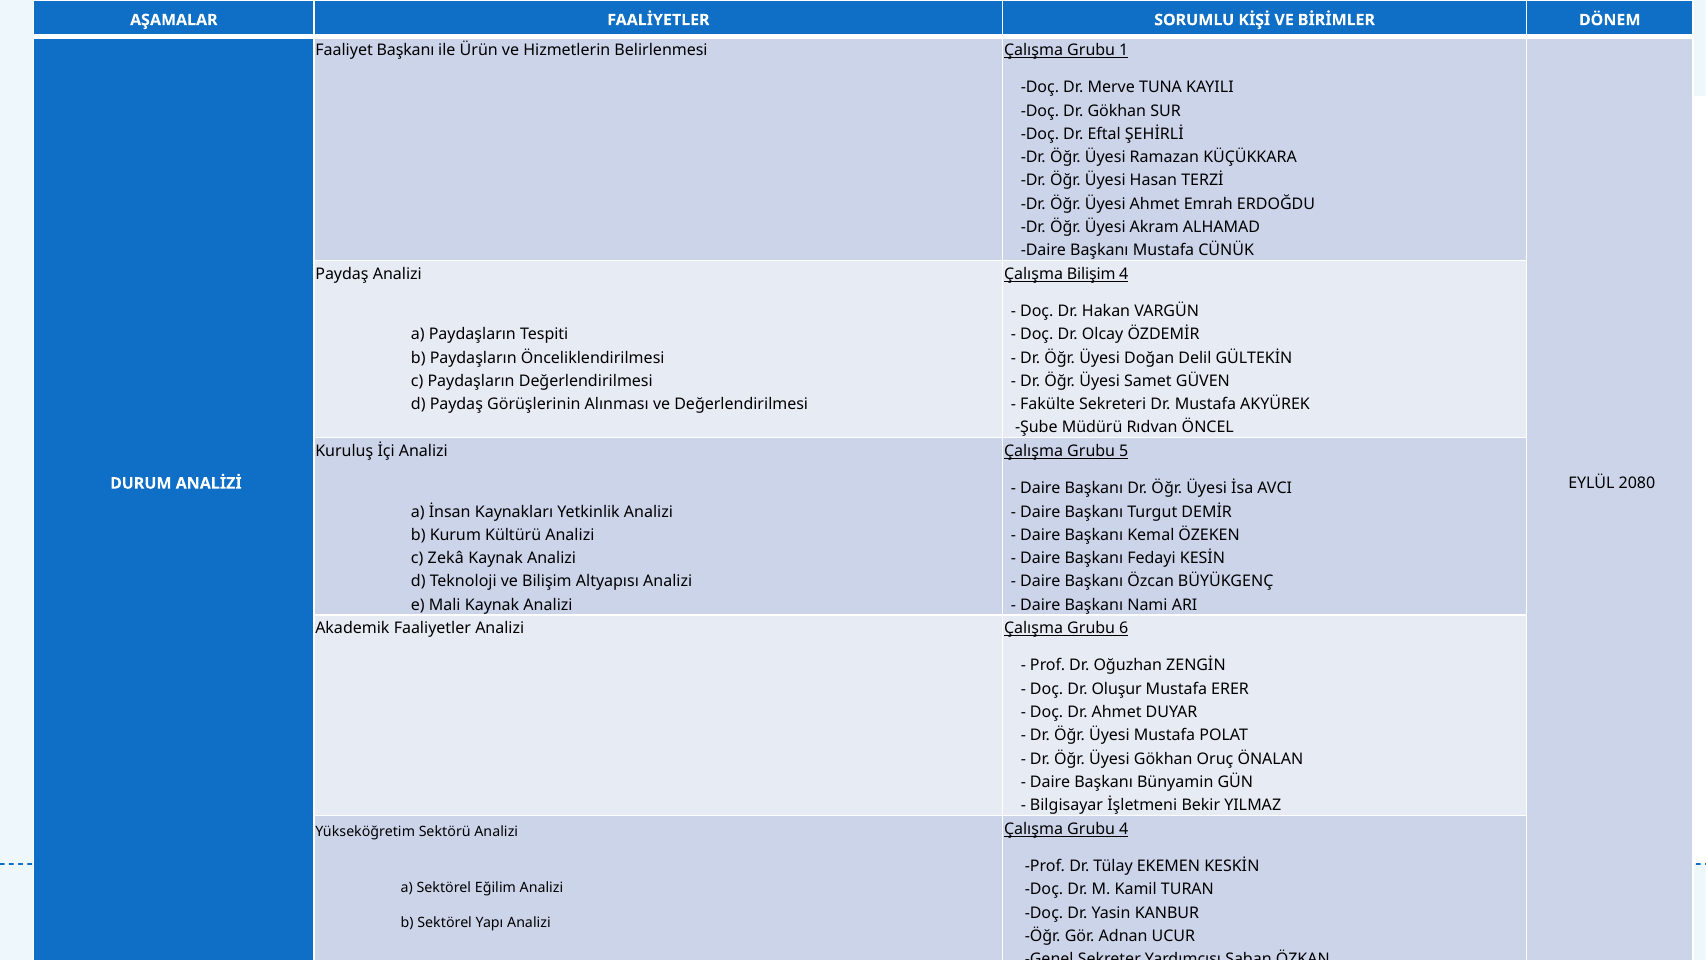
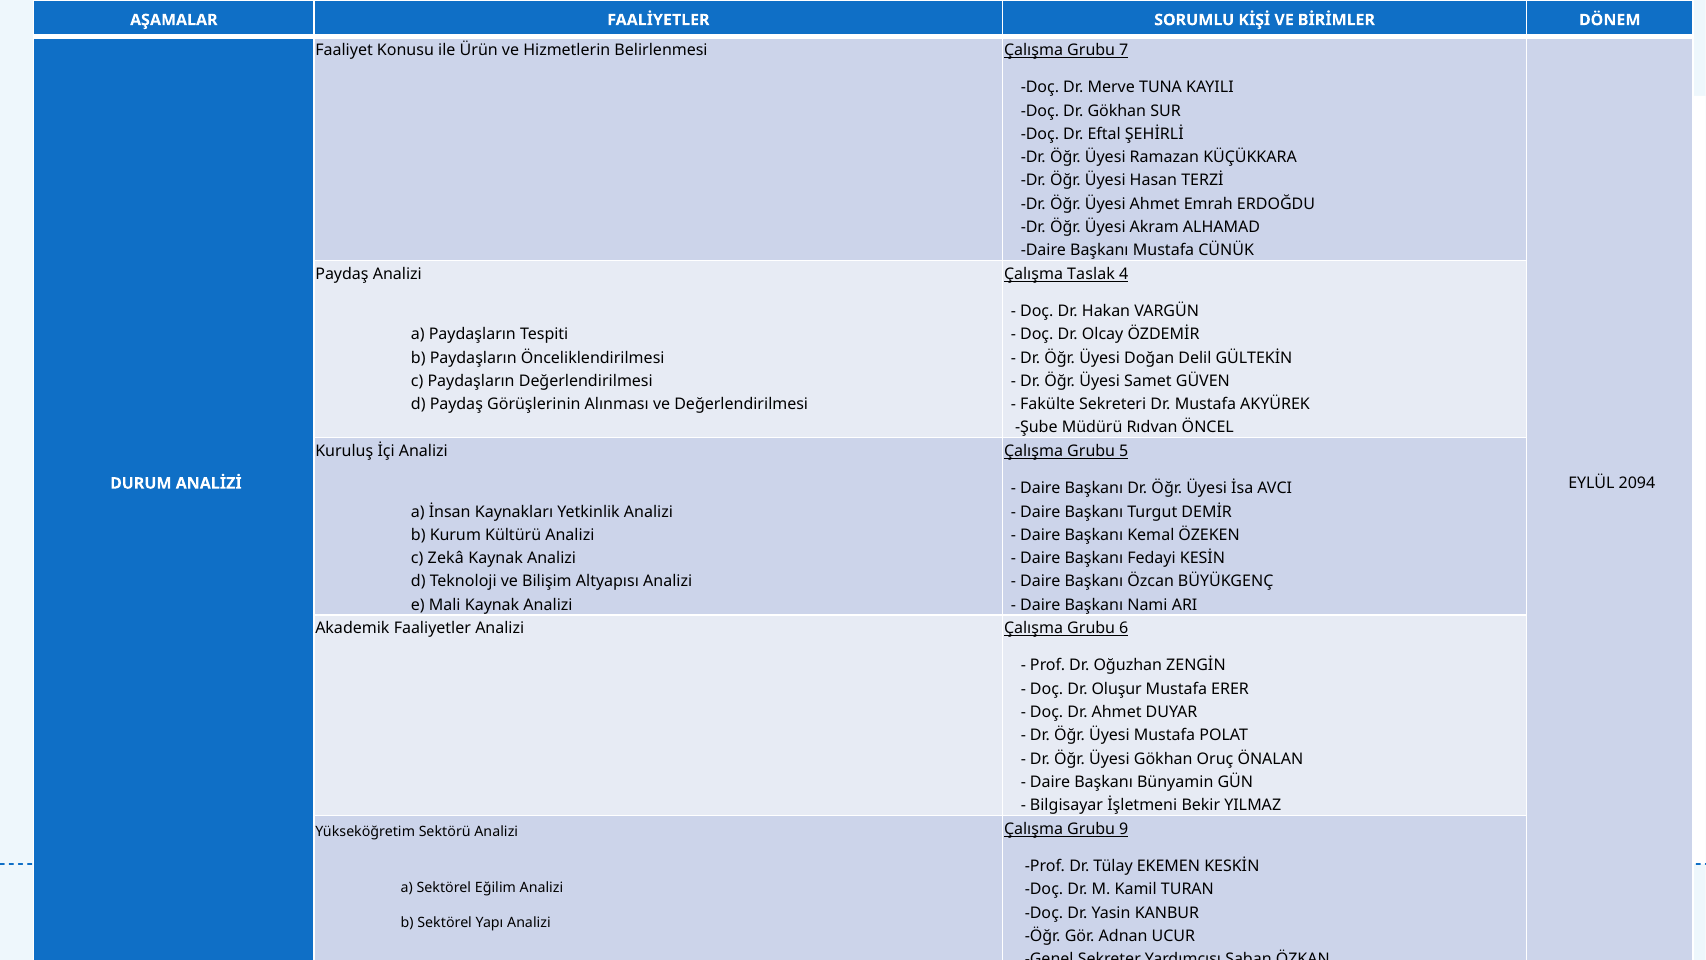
Faaliyet Başkanı: Başkanı -> Konusu (405, 50)
1: 1 -> 7 (1124, 50)
Çalışma Bilişim: Bilişim -> Taslak (1091, 274)
2080: 2080 -> 2094 (1637, 483)
Grubu 4: 4 -> 9 (1124, 828)
